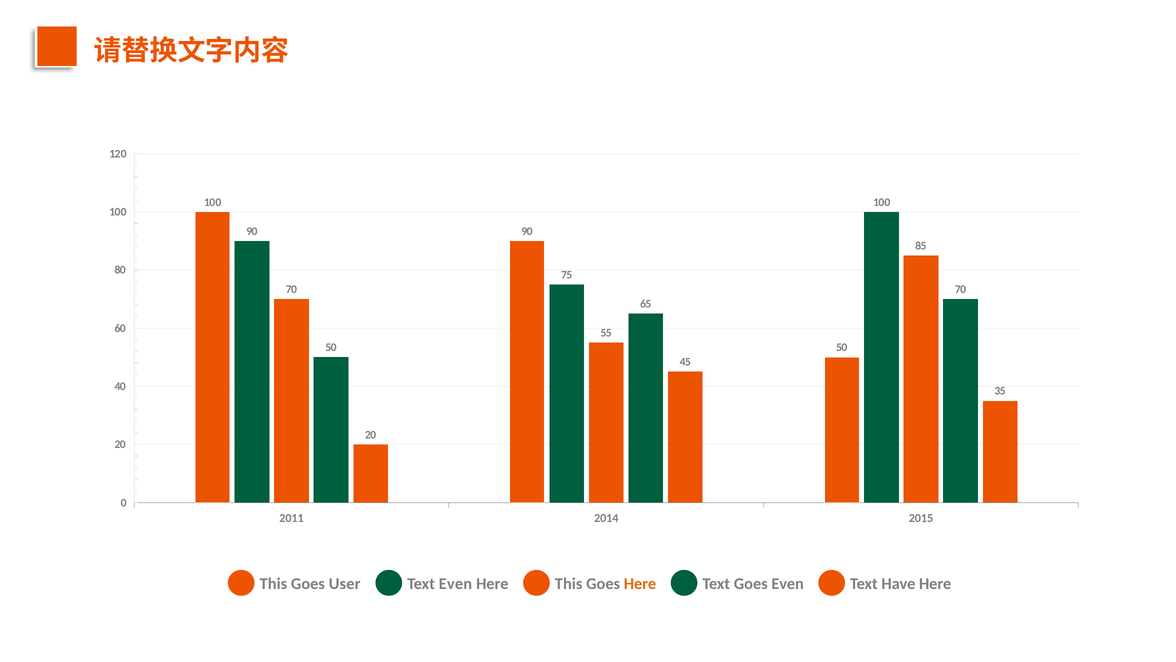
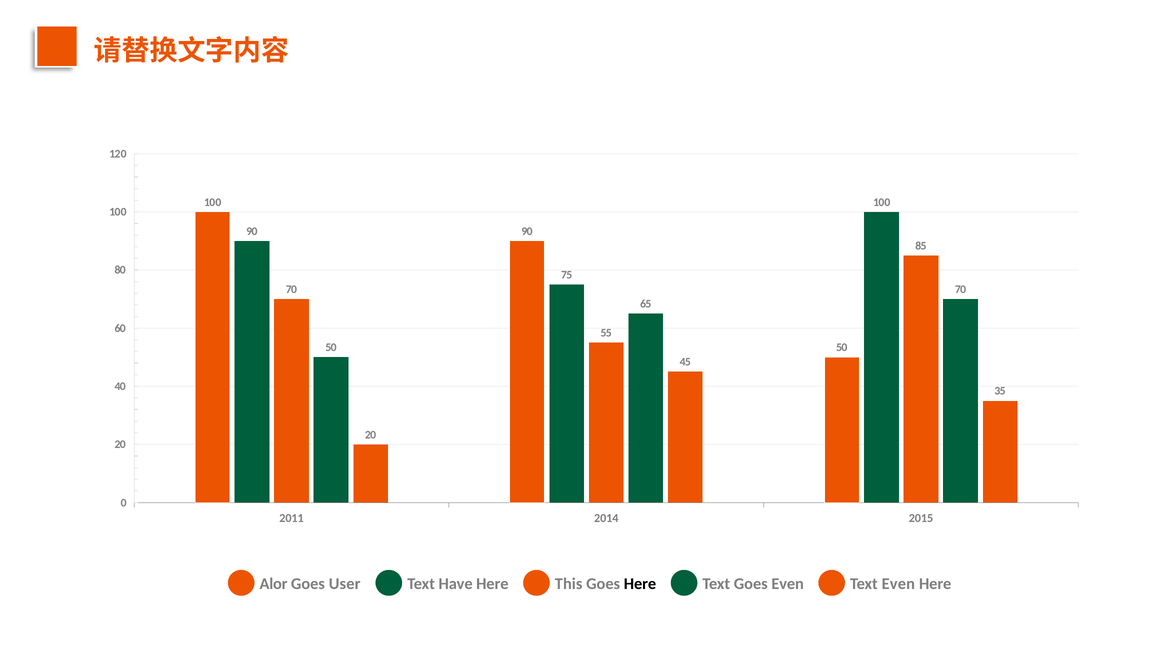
This: This -> Alor (274, 583)
Text Even: Even -> Have (456, 583)
Here colour: orange -> black (640, 583)
Text Have: Have -> Even (898, 583)
